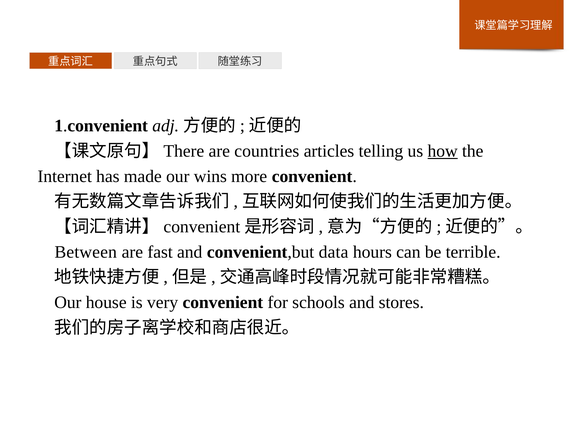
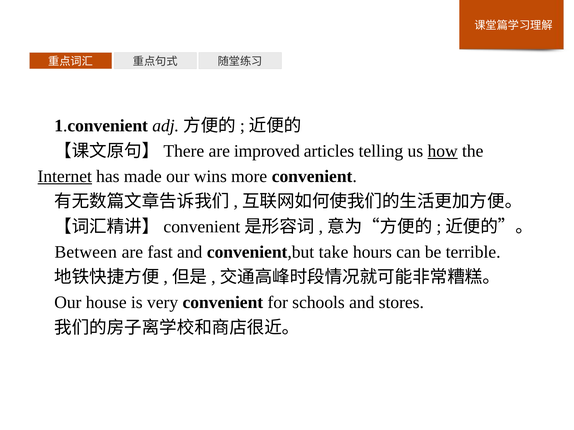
countries: countries -> improved (267, 151)
Internet underline: none -> present (65, 177)
data: data -> take (334, 252)
